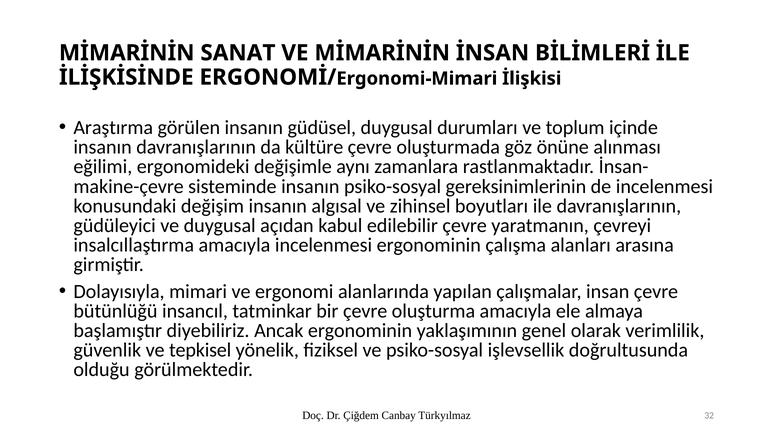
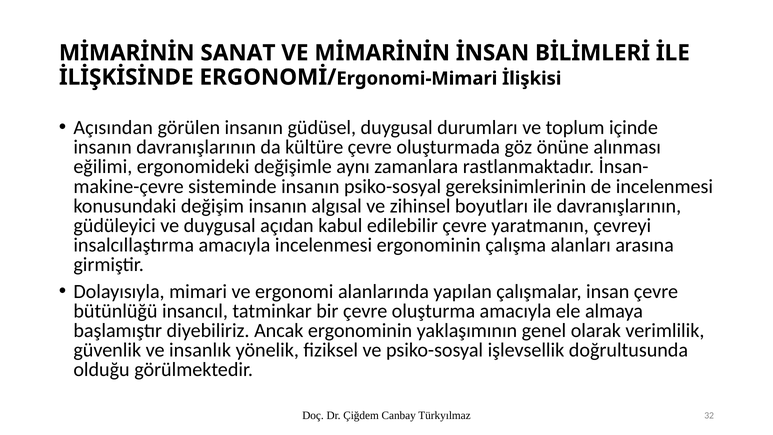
Araştırma: Araştırma -> Açısından (113, 128)
tepkisel: tepkisel -> insanlık (200, 350)
